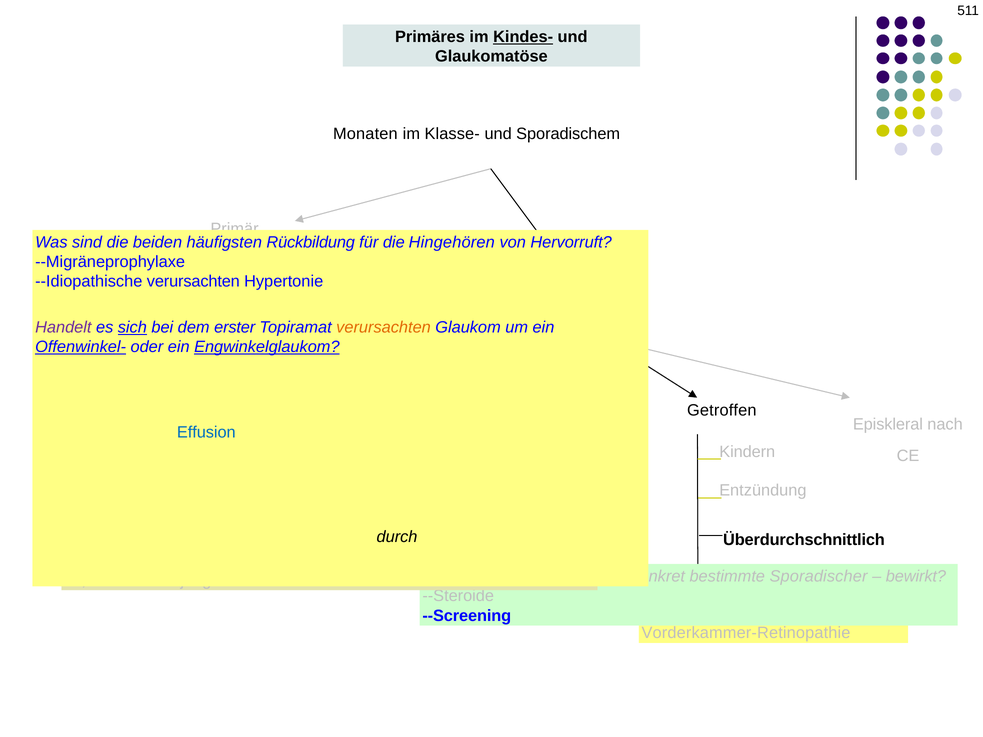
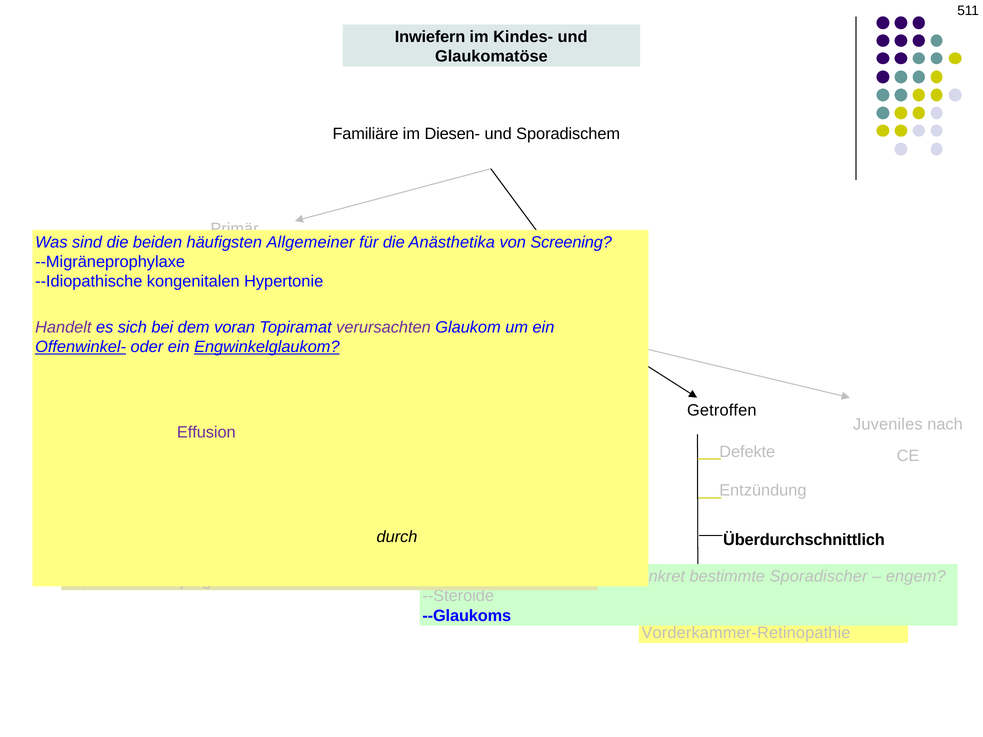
Primäres: Primäres -> Inwiefern (430, 37)
Kindes- underline: present -> none (523, 37)
Monaten: Monaten -> Familiäre (366, 134)
Klasse-: Klasse- -> Diesen- (452, 134)
Rückbildung: Rückbildung -> Allgemeiner (311, 242)
Hingehören: Hingehören -> Anästhetika (452, 242)
Hervorruft: Hervorruft -> Screening (571, 242)
verursachten: verursachten -> kongenitalen (193, 282)
sich underline: present -> none (132, 328)
erster: erster -> voran (235, 328)
verursachten colour: orange -> purple (384, 328)
Episkleral: Episkleral -> Juveniles (888, 425)
Effusion colour: blue -> purple (206, 432)
Kindern: Kindern -> Defekte (747, 452)
bewirkt: bewirkt -> engem (916, 577)
--Screening: --Screening -> --Glaukoms (467, 616)
